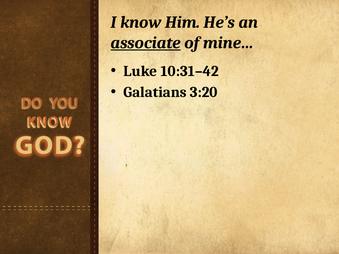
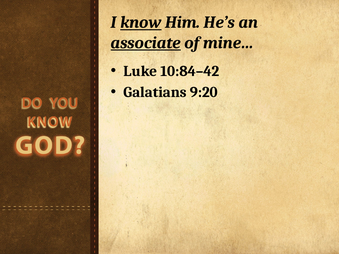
know underline: none -> present (141, 22)
10:31–42: 10:31–42 -> 10:84–42 (190, 71)
3:20: 3:20 -> 9:20 (204, 92)
